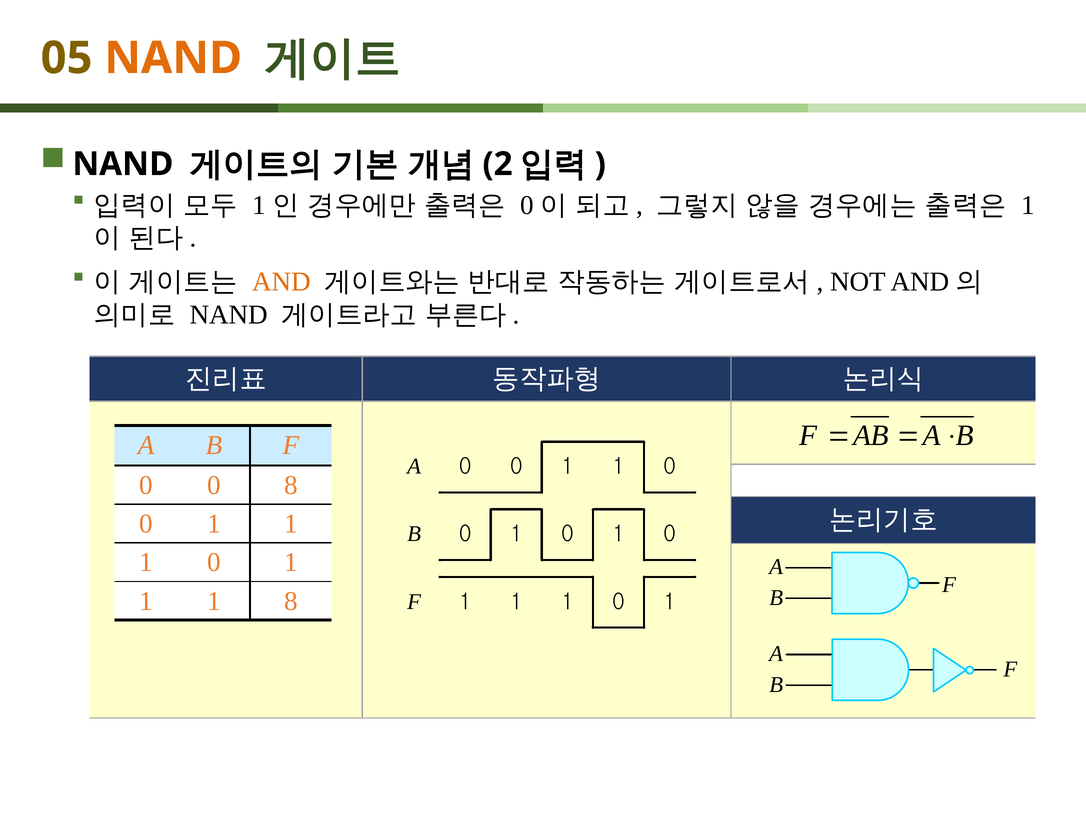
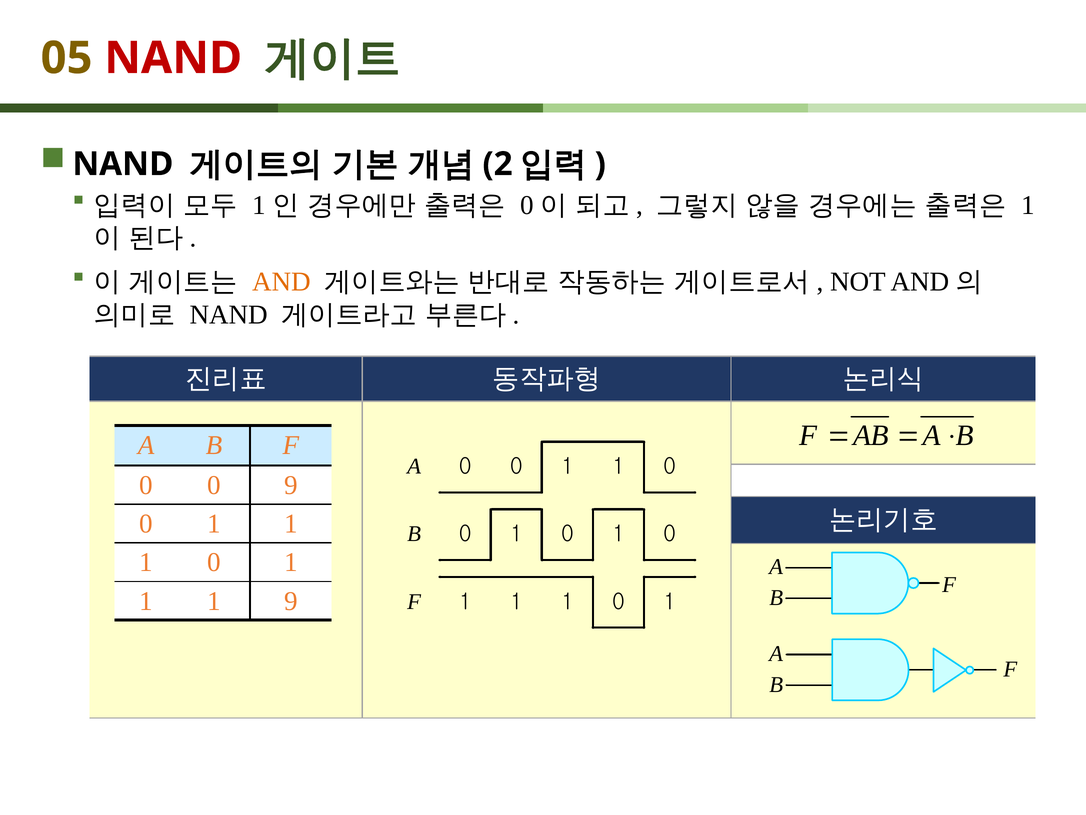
NAND colour: orange -> red (173, 58)
0 8: 8 -> 9 (291, 485)
1 8: 8 -> 9 (291, 601)
